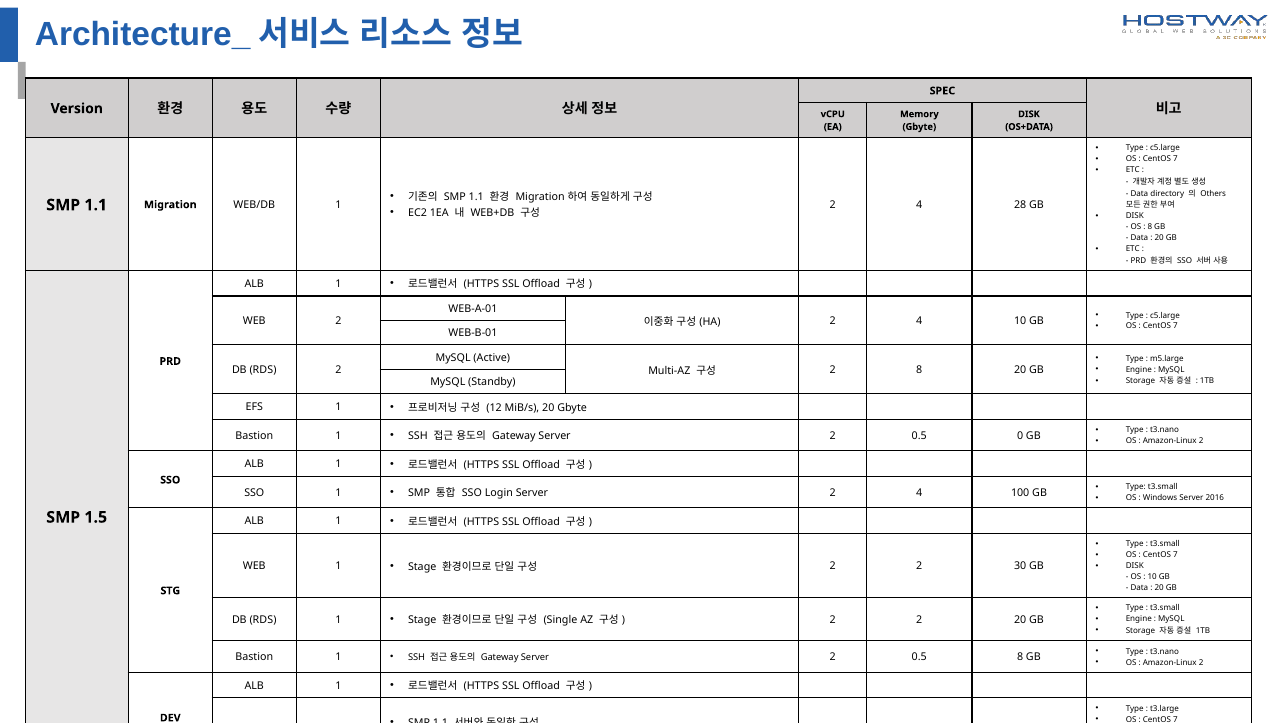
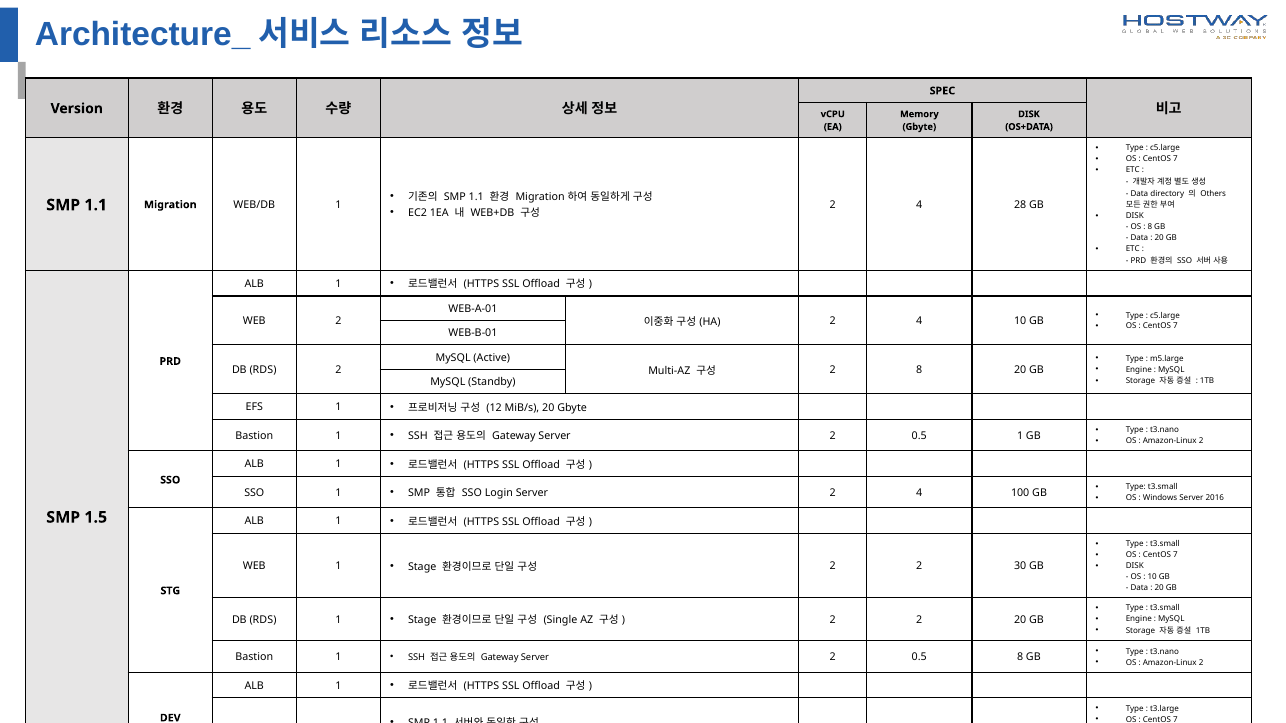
0.5 0: 0 -> 1 (1020, 436)
